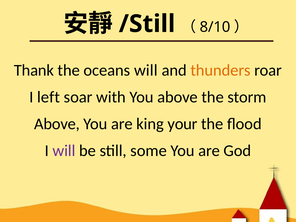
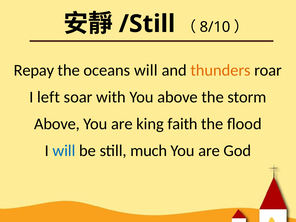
Thank: Thank -> Repay (34, 70)
your: your -> faith (183, 124)
will colour: purple -> blue (64, 151)
some: some -> much (149, 151)
